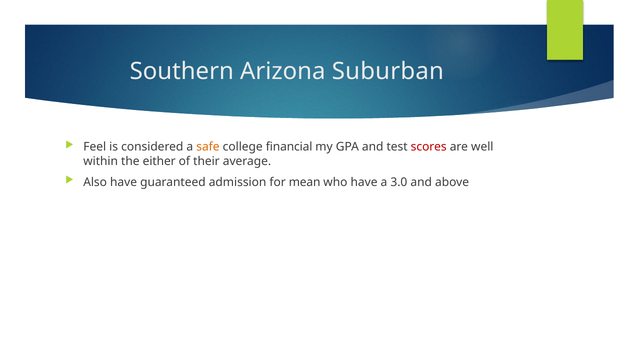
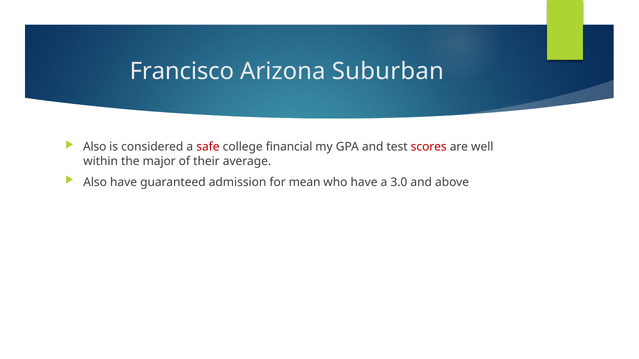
Southern: Southern -> Francisco (182, 71)
Feel: Feel -> Also (95, 147)
safe colour: orange -> red (208, 147)
either: either -> major (159, 161)
